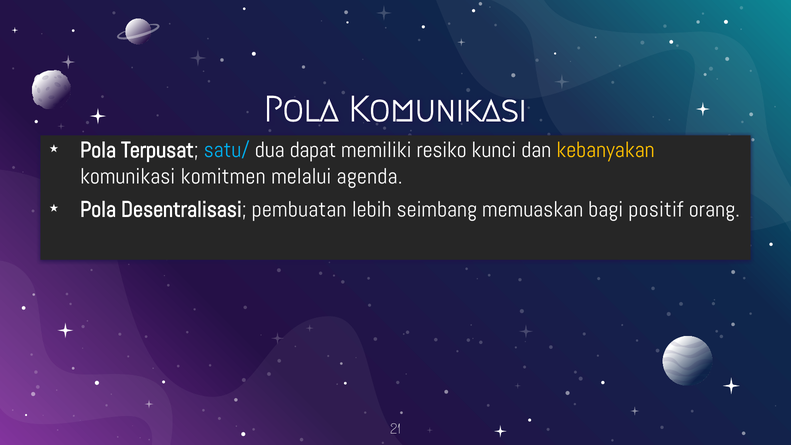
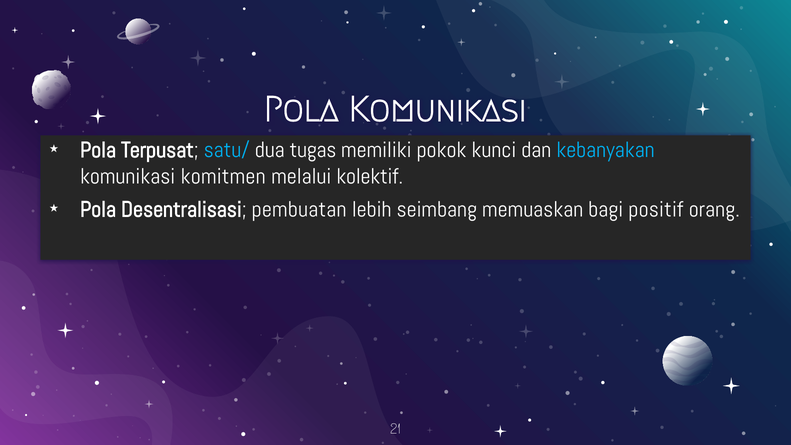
dapat: dapat -> tugas (313, 150)
resiko: resiko -> pokok (442, 150)
kebanyakan colour: yellow -> light blue (606, 150)
agenda: agenda -> kolektif (370, 176)
